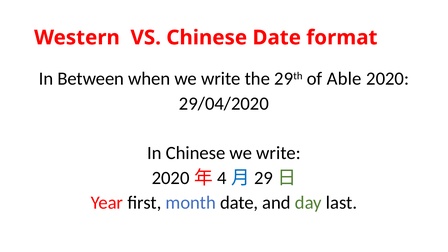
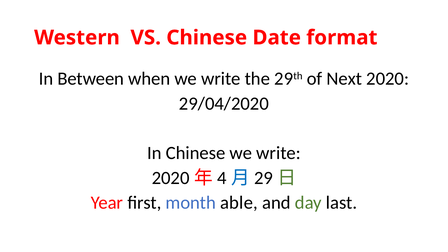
Able: Able -> Next (344, 79)
month date: date -> able (239, 203)
